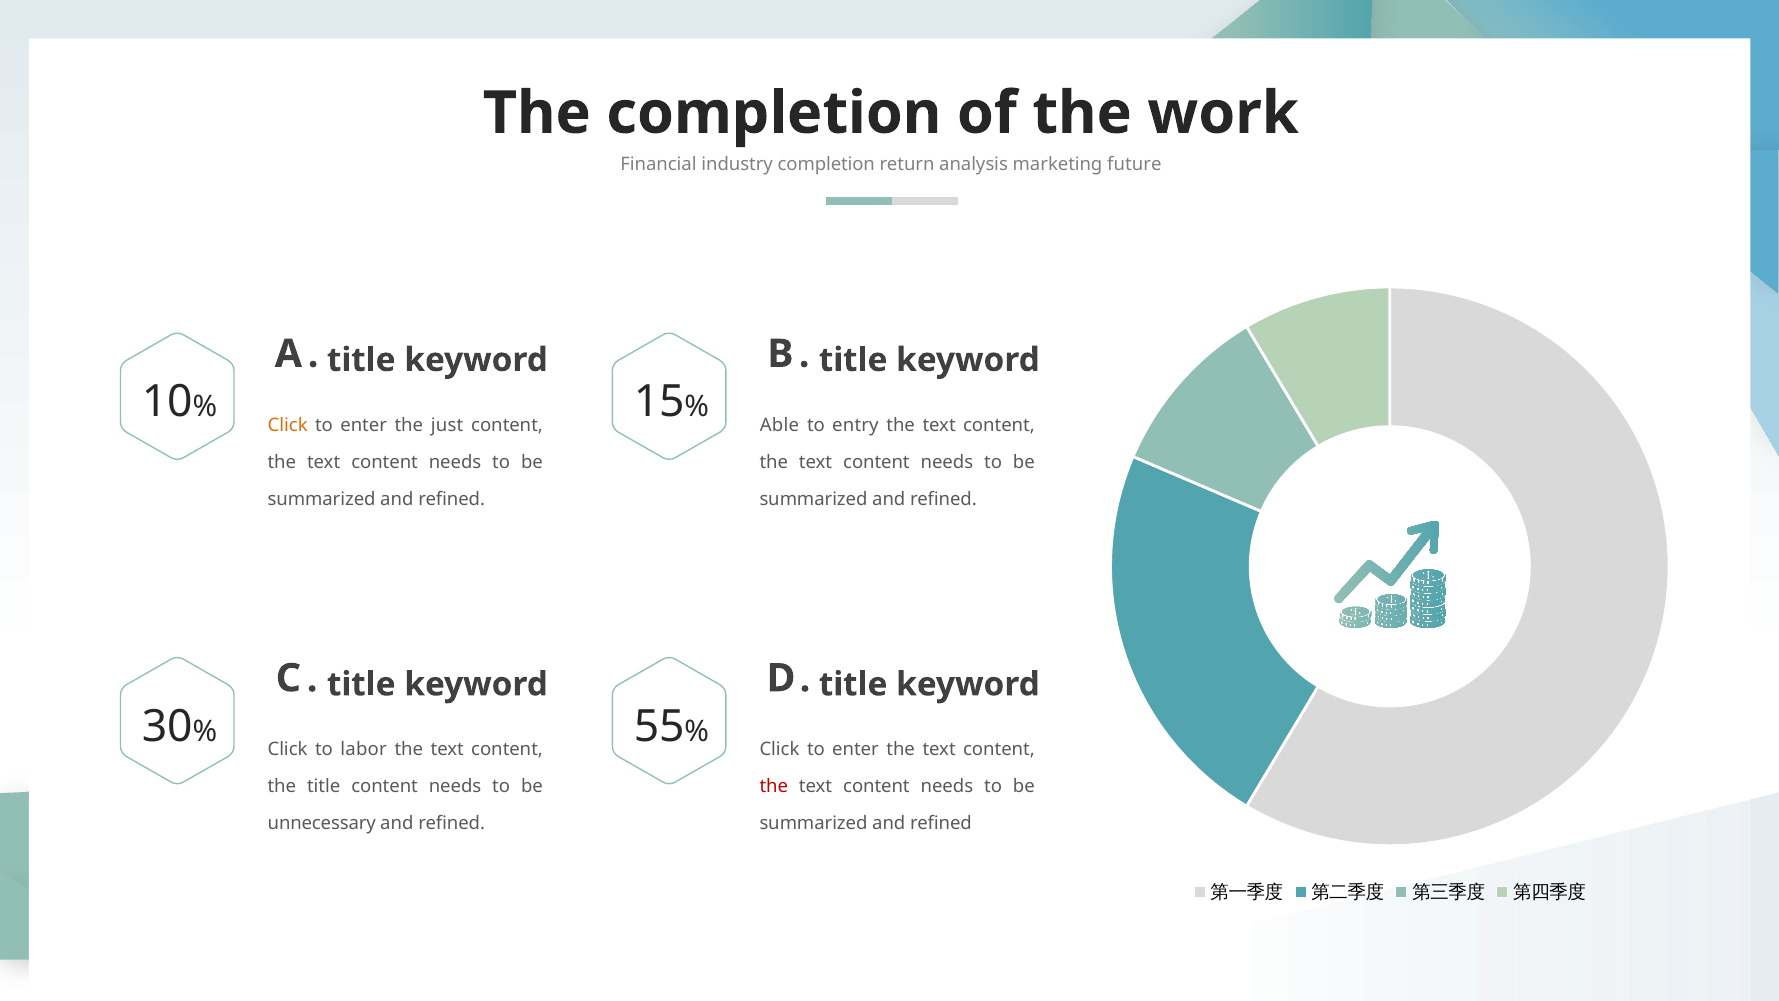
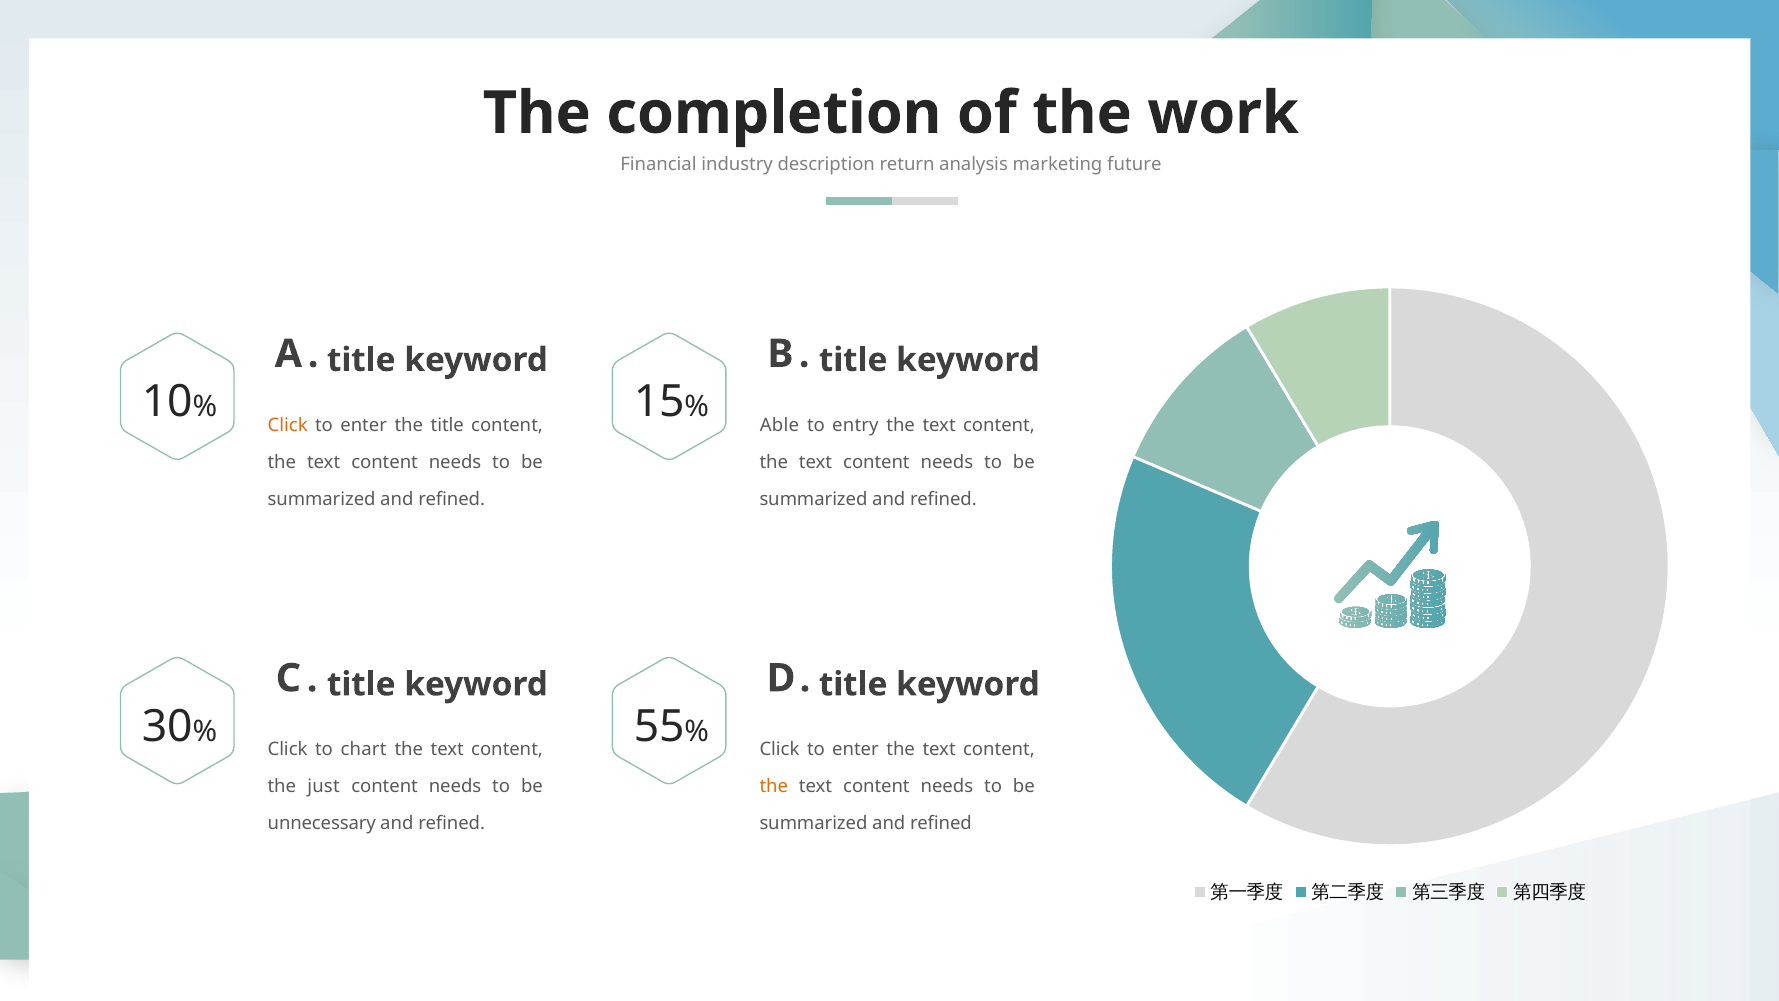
industry completion: completion -> description (826, 164)
the just: just -> title (447, 425)
labor: labor -> chart (364, 749)
the title: title -> just (324, 786)
the colour: red -> orange (774, 786)
